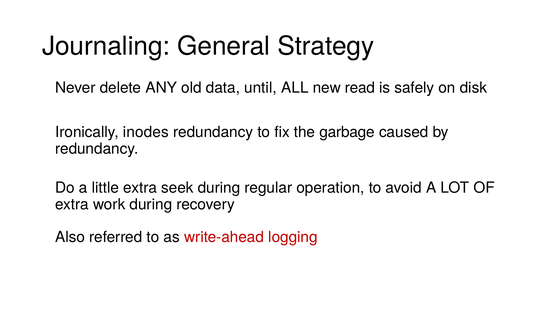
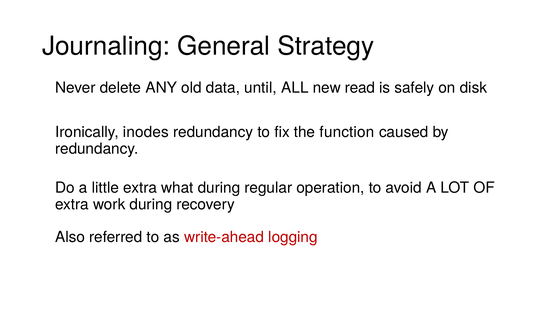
garbage: garbage -> function (347, 132)
seek: seek -> what (177, 188)
